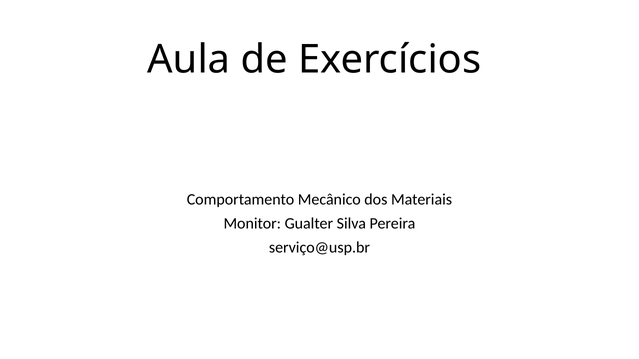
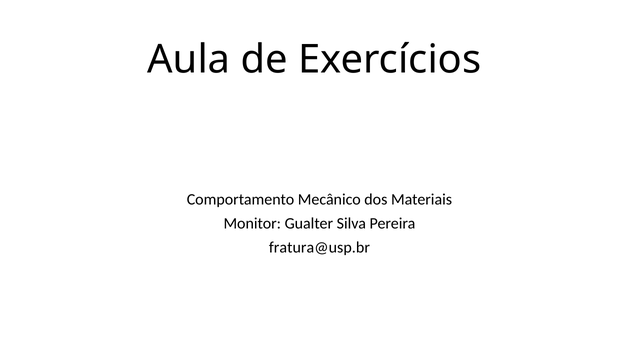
serviço@usp.br: serviço@usp.br -> fratura@usp.br (319, 248)
